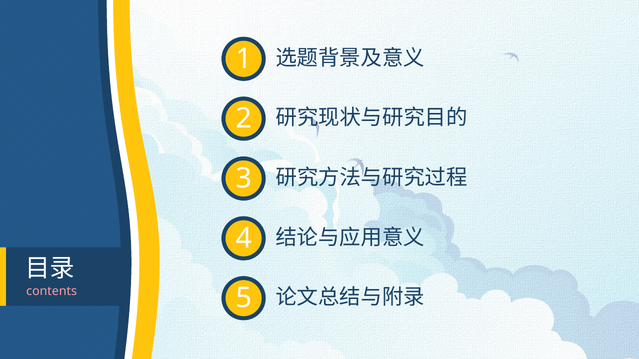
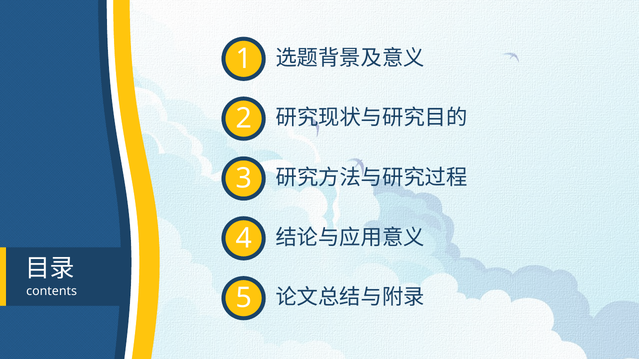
contents colour: pink -> white (52, 292)
